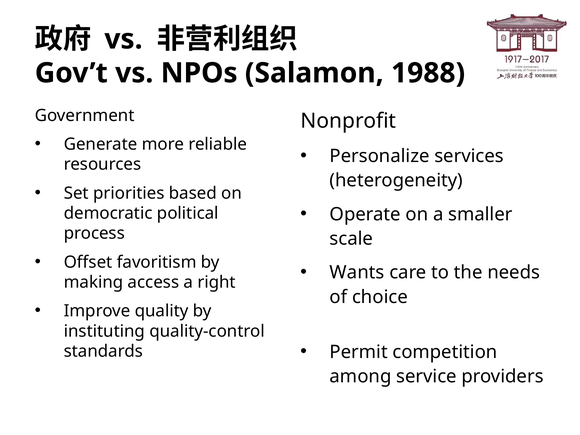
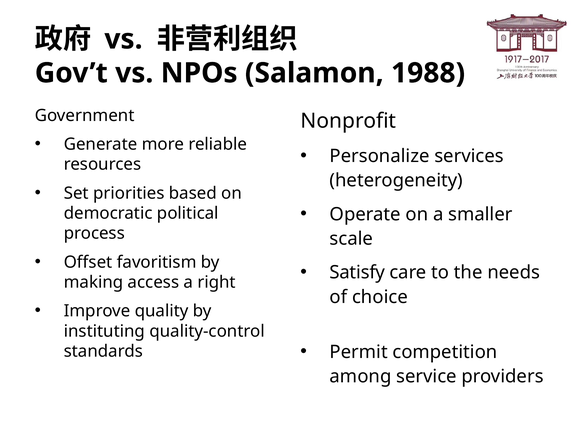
Wants: Wants -> Satisfy (357, 272)
